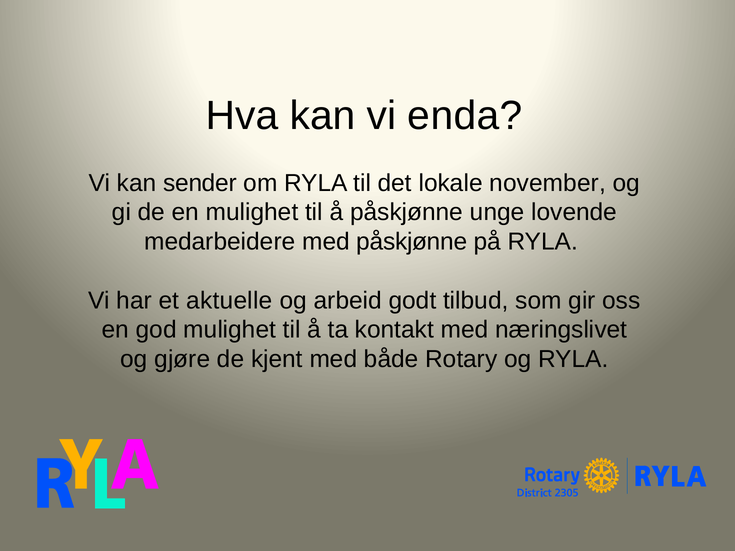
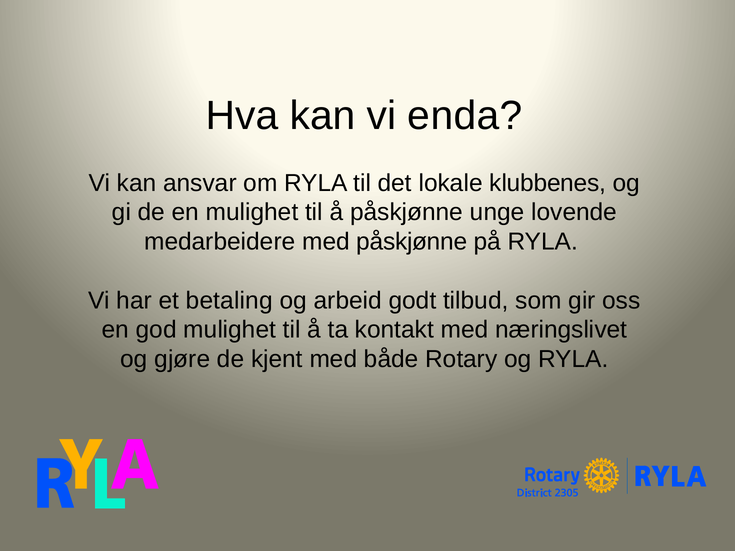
sender: sender -> ansvar (200, 183)
november: november -> klubbenes (548, 183)
aktuelle: aktuelle -> betaling (229, 301)
